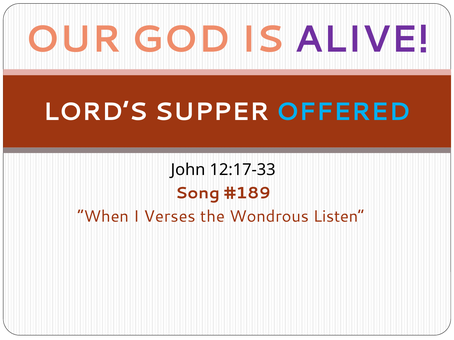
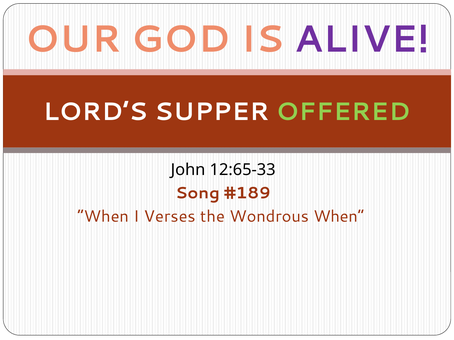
OFFERED colour: light blue -> light green (343, 112)
12:17-33: 12:17-33 -> 12:65-33 (243, 170)
Wondrous Listen: Listen -> When (339, 217)
